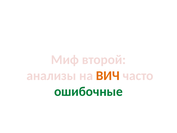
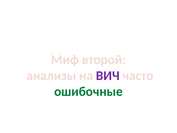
ВИЧ colour: orange -> purple (108, 75)
